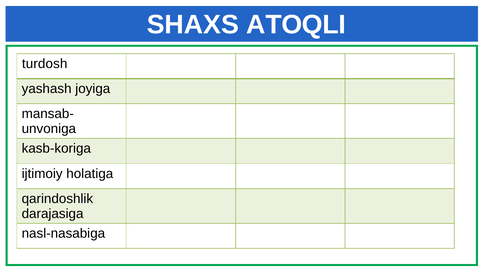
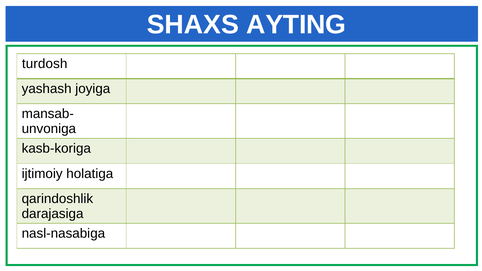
ATOQLI: ATOQLI -> AYTING (296, 25)
